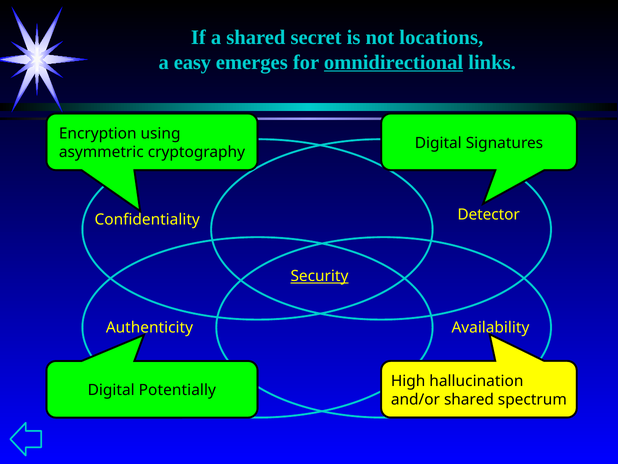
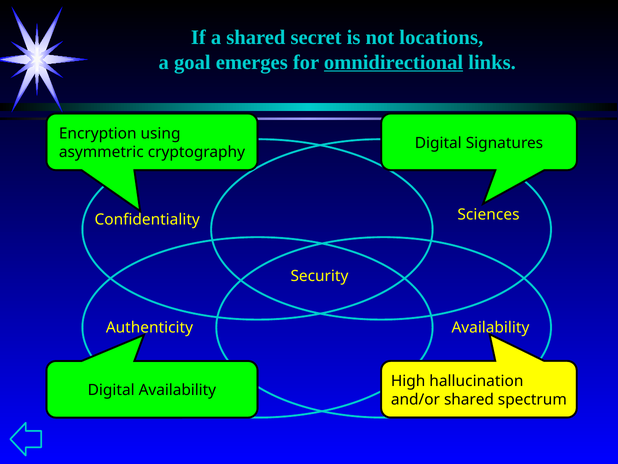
easy: easy -> goal (192, 62)
Detector: Detector -> Sciences (489, 214)
Security underline: present -> none (319, 276)
Digital Potentially: Potentially -> Availability (177, 390)
